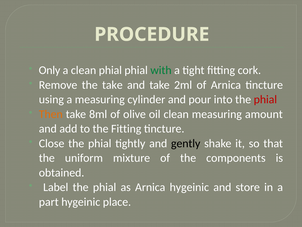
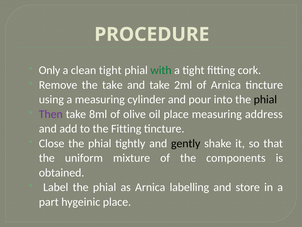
clean phial: phial -> tight (110, 70)
phial colour: red -> black (265, 99)
Then colour: orange -> purple (51, 114)
oil clean: clean -> place (176, 114)
amount: amount -> address (264, 114)
Arnica hygeinic: hygeinic -> labelling (189, 187)
